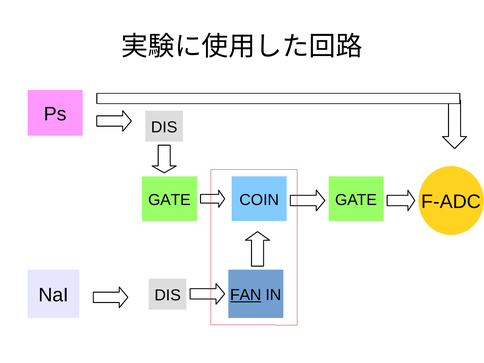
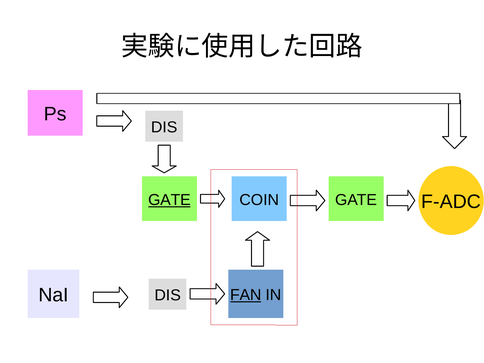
GATE underline: none -> present (169, 200)
